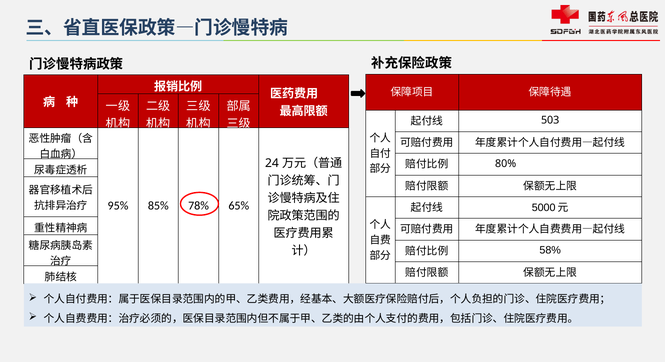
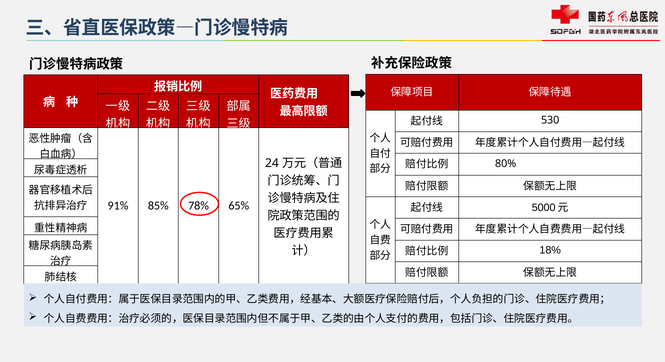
503: 503 -> 530 (550, 120)
95%: 95% -> 91% (118, 206)
58%: 58% -> 18% (550, 250)
